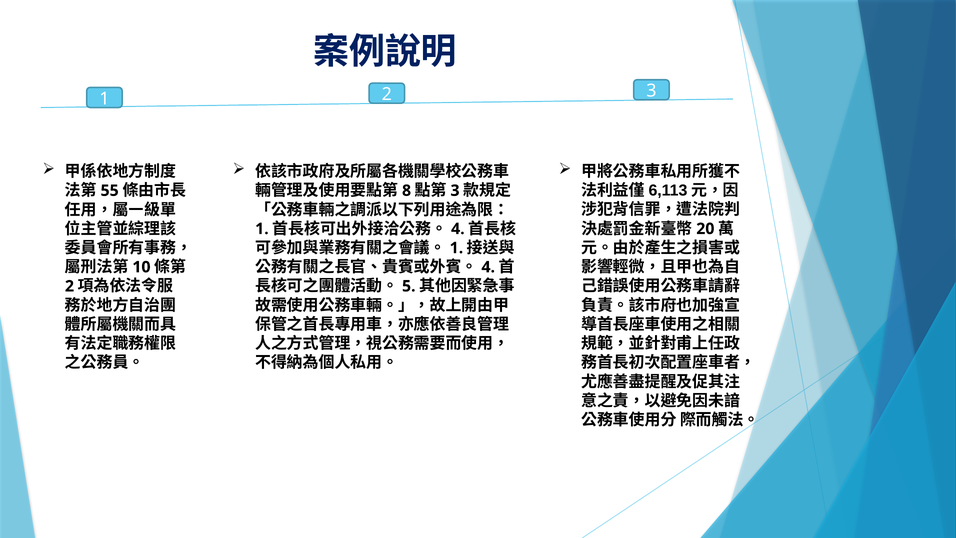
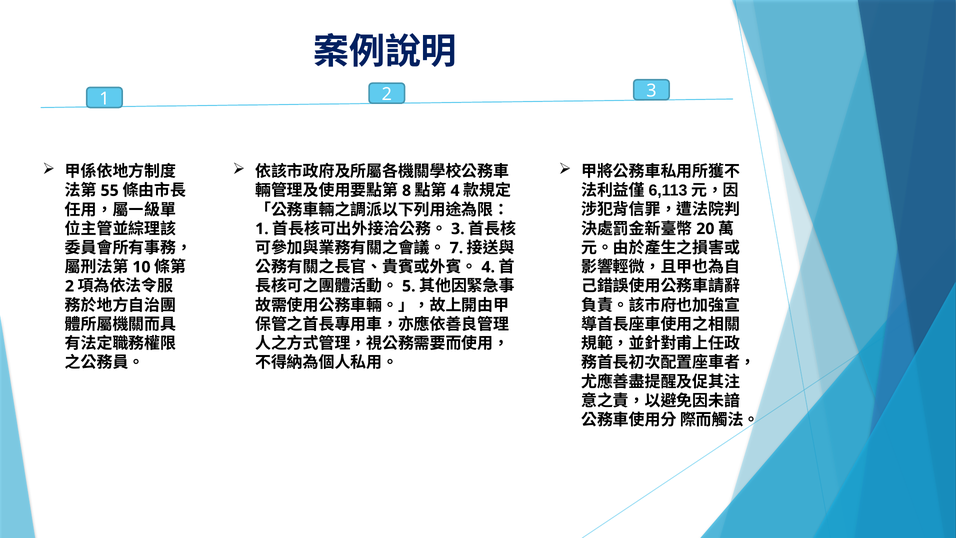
3: 3 -> 4 (455, 191)
4: 4 -> 3 (458, 229)
1: 1 -> 7 (456, 248)
